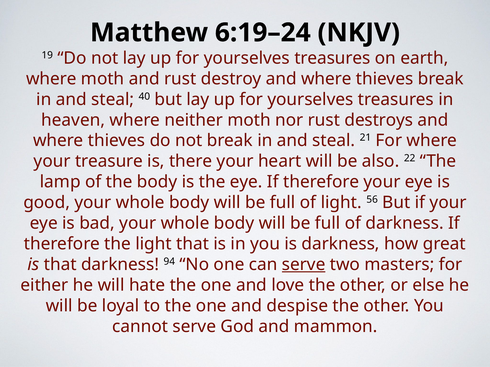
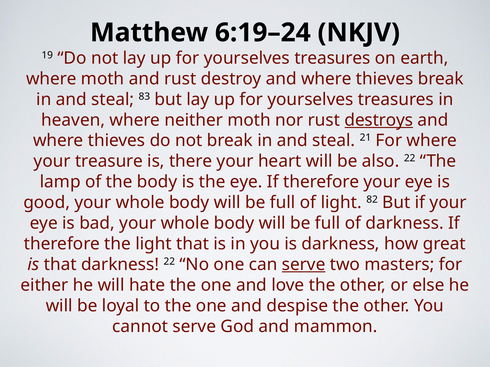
40: 40 -> 83 (144, 97)
destroys underline: none -> present (379, 120)
56: 56 -> 82 (372, 200)
darkness 94: 94 -> 22 (169, 262)
